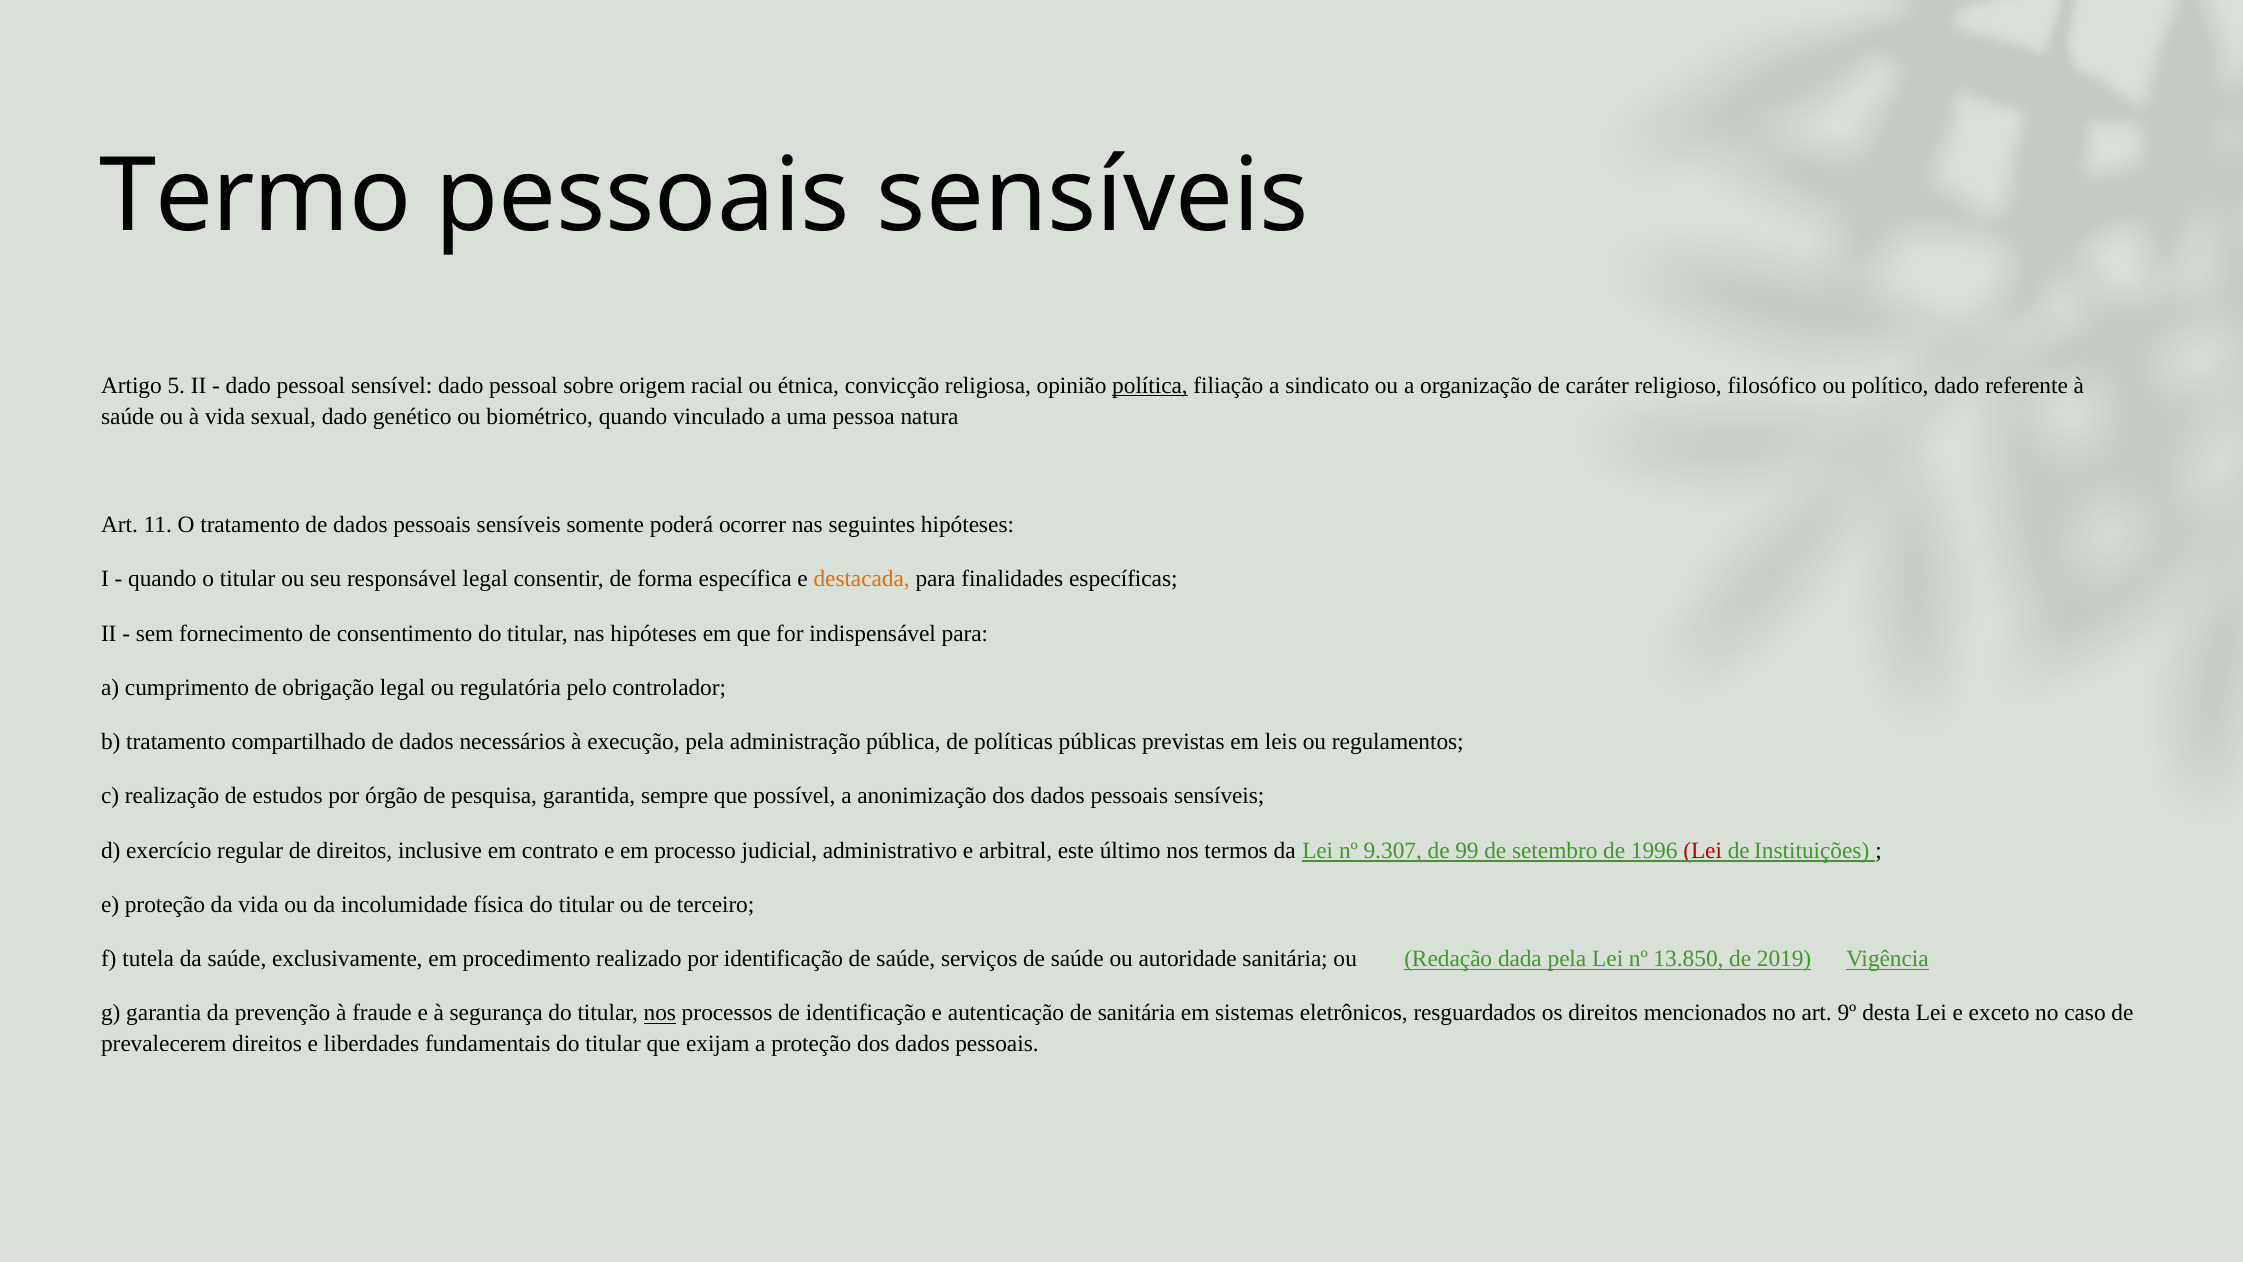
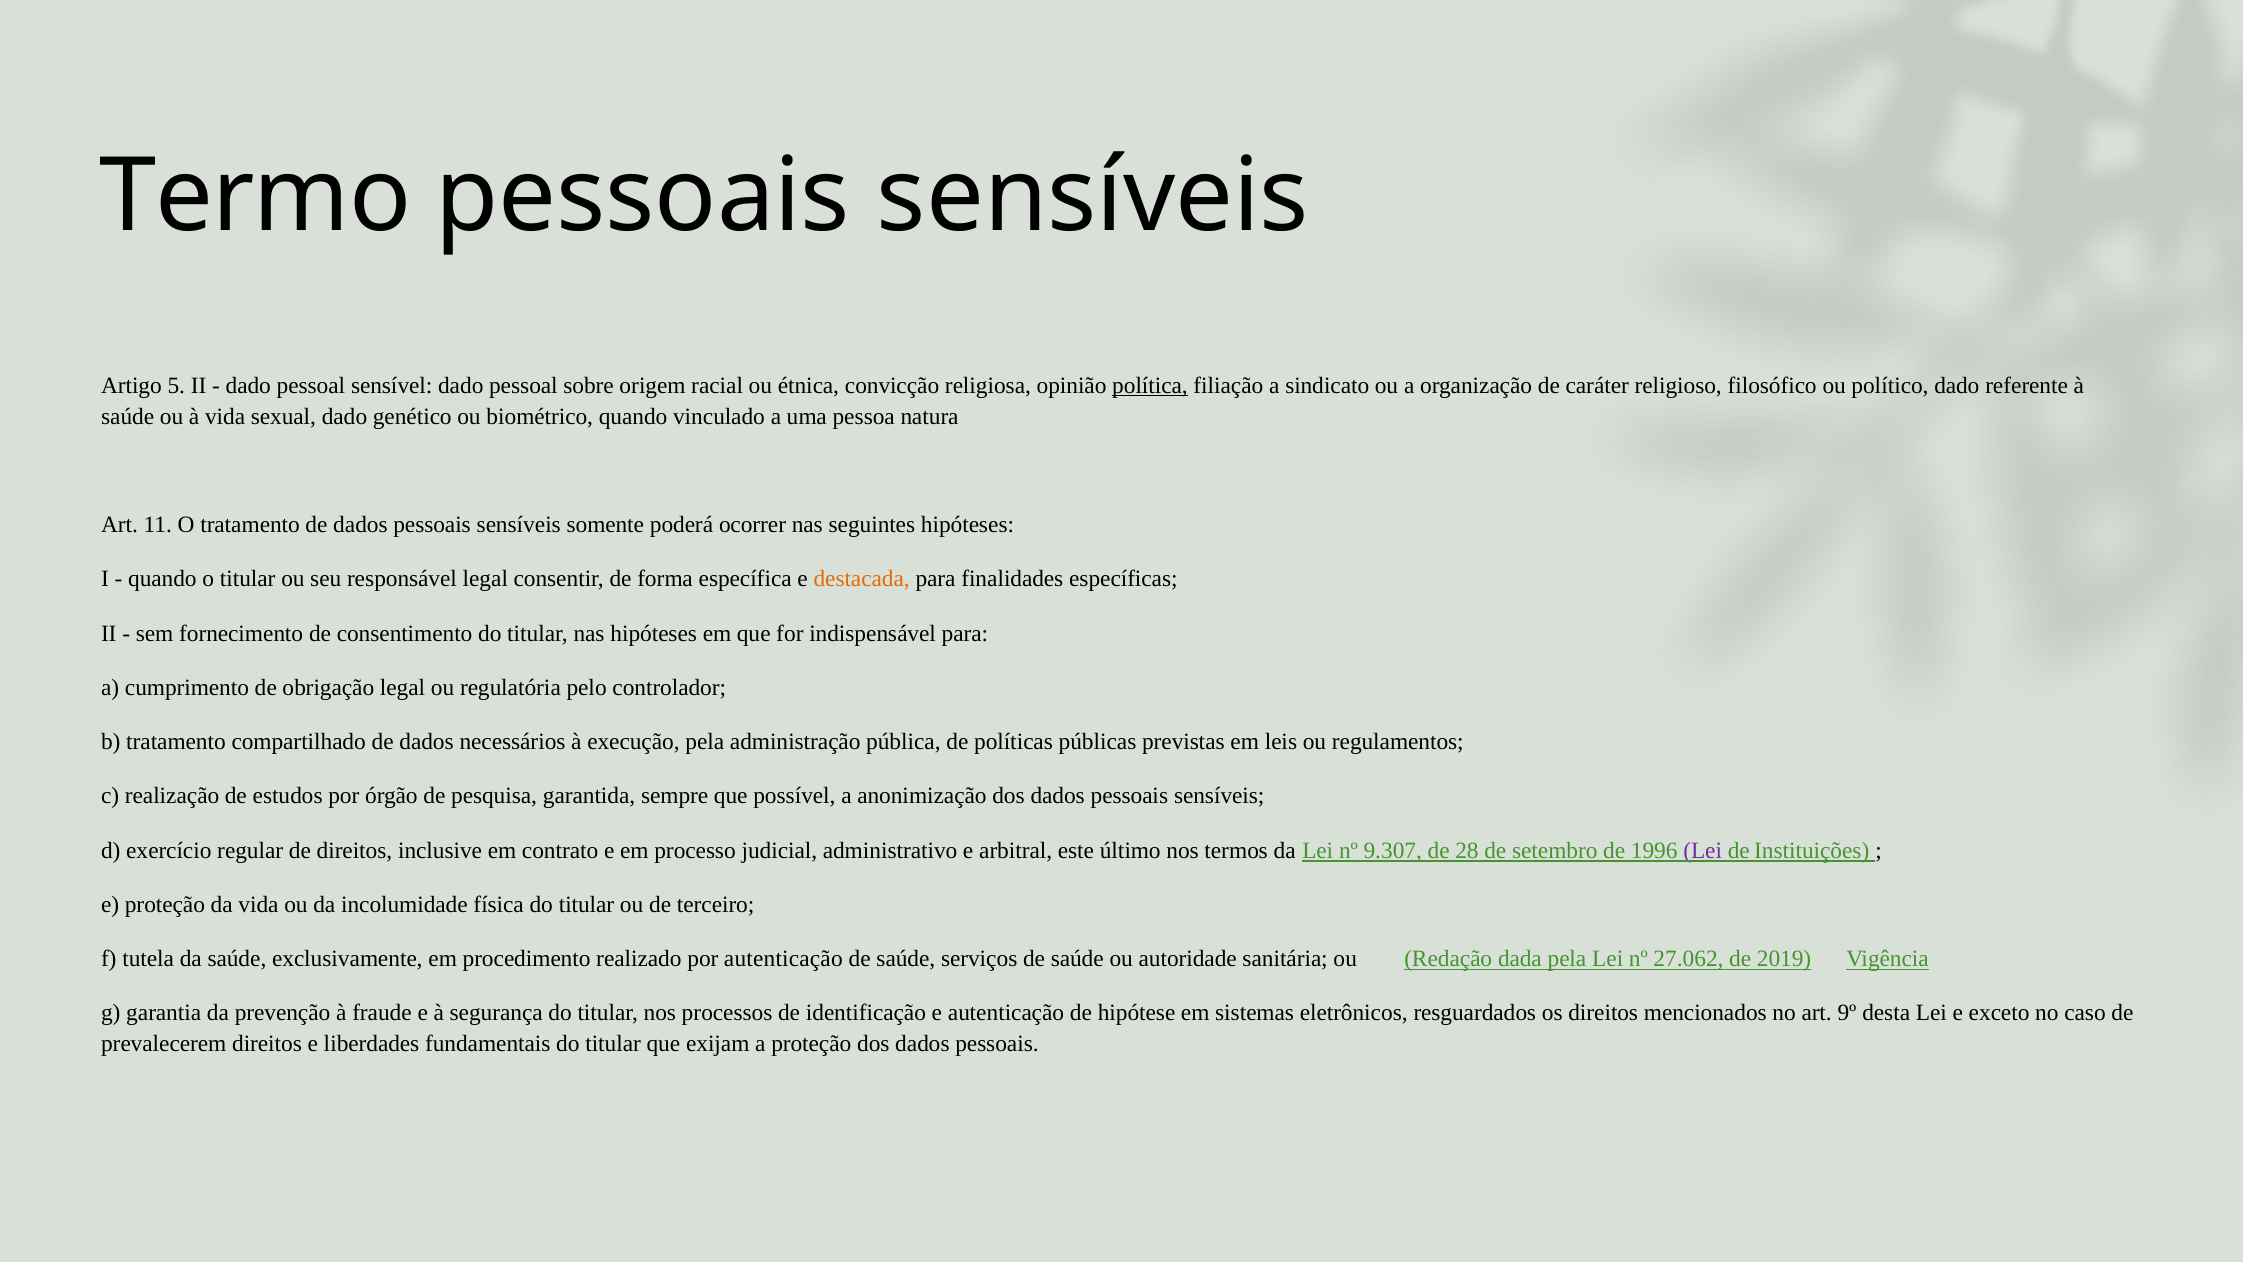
99: 99 -> 28 (1467, 850)
Lei colour: red -> purple (1703, 850)
por identificação: identificação -> autenticação (783, 959)
13.850: 13.850 -> 27.062 (1689, 959)
nos underline: present -> none (660, 1013)
de sanitária: sanitária -> hipótese (1137, 1013)
